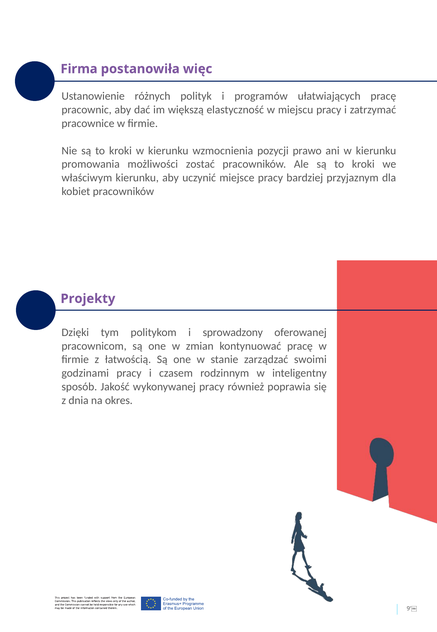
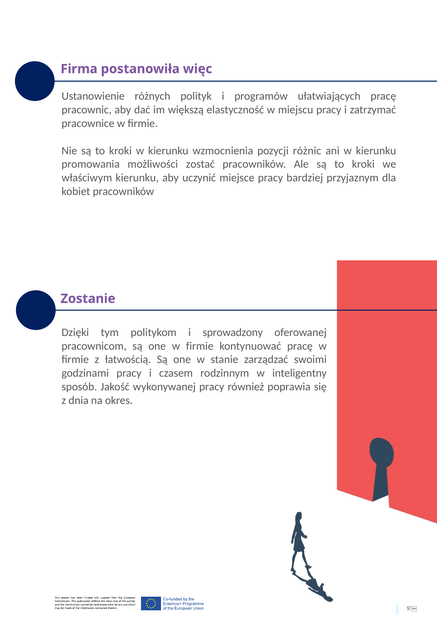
prawo: prawo -> różnic (307, 150)
Projekty: Projekty -> Zostanie (88, 298)
one w zmian: zmian -> firmie (200, 346)
